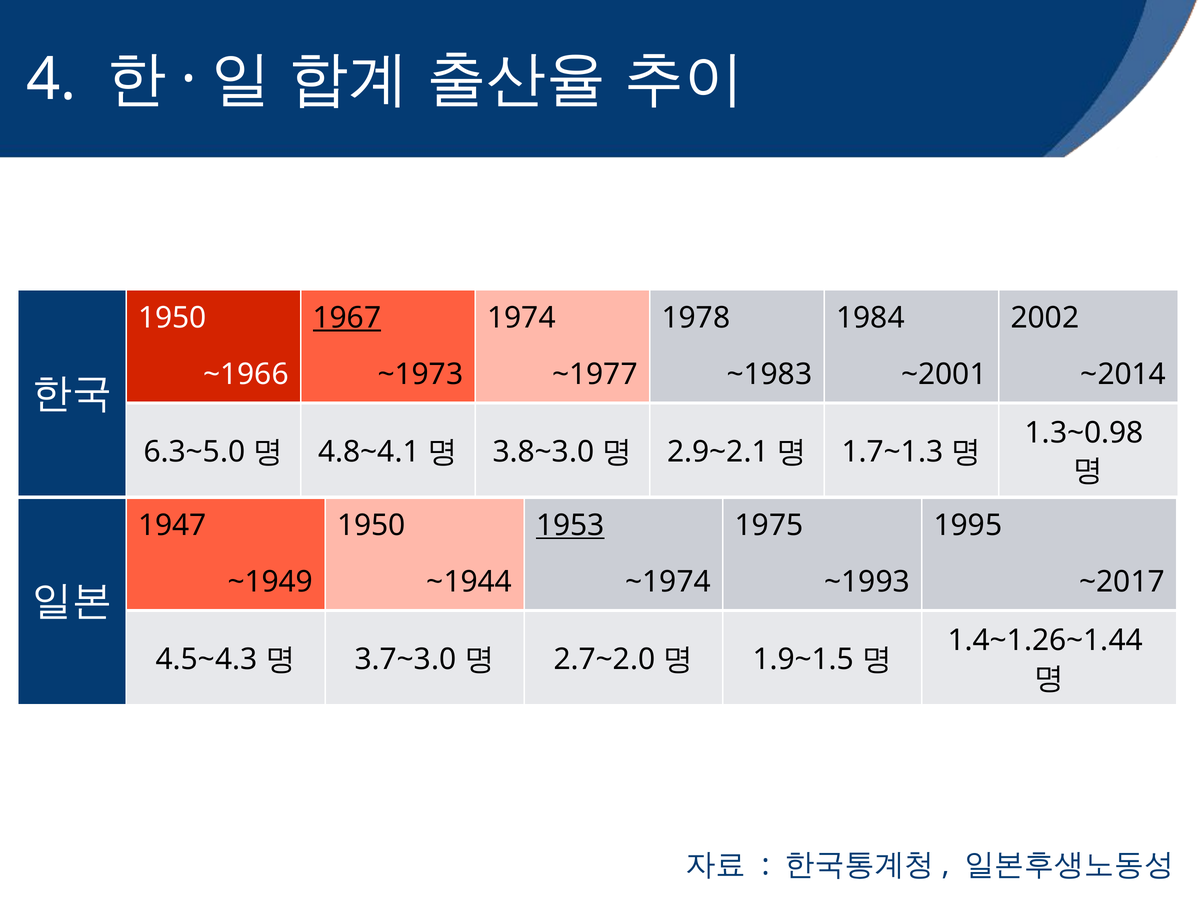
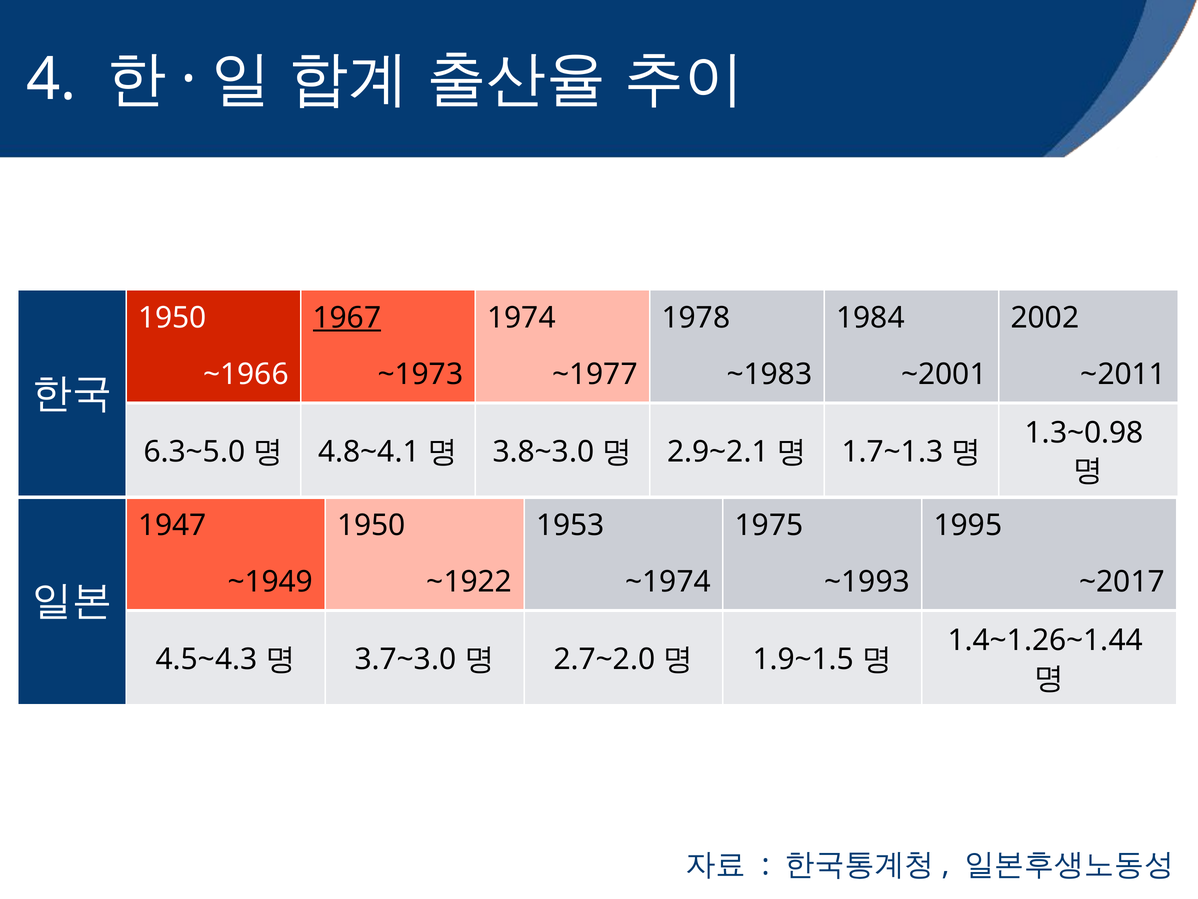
~2014: ~2014 -> ~2011 (1123, 374)
1953 underline: present -> none (570, 525)
~1944: ~1944 -> ~1922 (469, 582)
